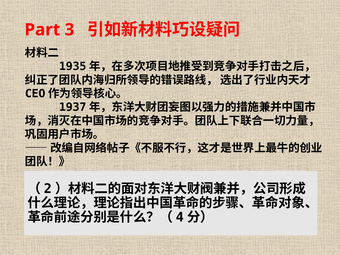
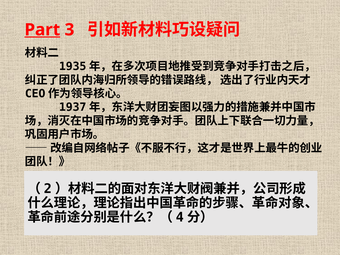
Part underline: none -> present (42, 30)
